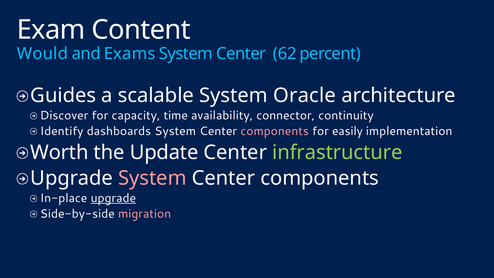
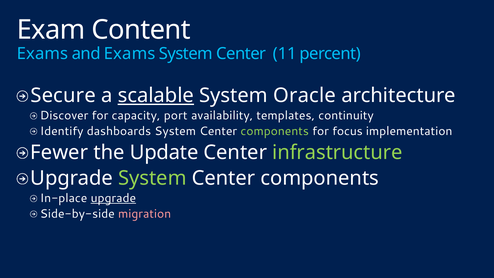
Would: Would -> Exams (43, 54)
62: 62 -> 11 (285, 54)
Guides: Guides -> Secure (63, 96)
scalable underline: none -> present (156, 96)
time: time -> port (176, 115)
connector: connector -> templates (286, 115)
components colour: pink -> light green (275, 131)
easily: easily -> focus (347, 131)
Worth: Worth -> Fewer (59, 152)
System colour: pink -> light green (152, 178)
